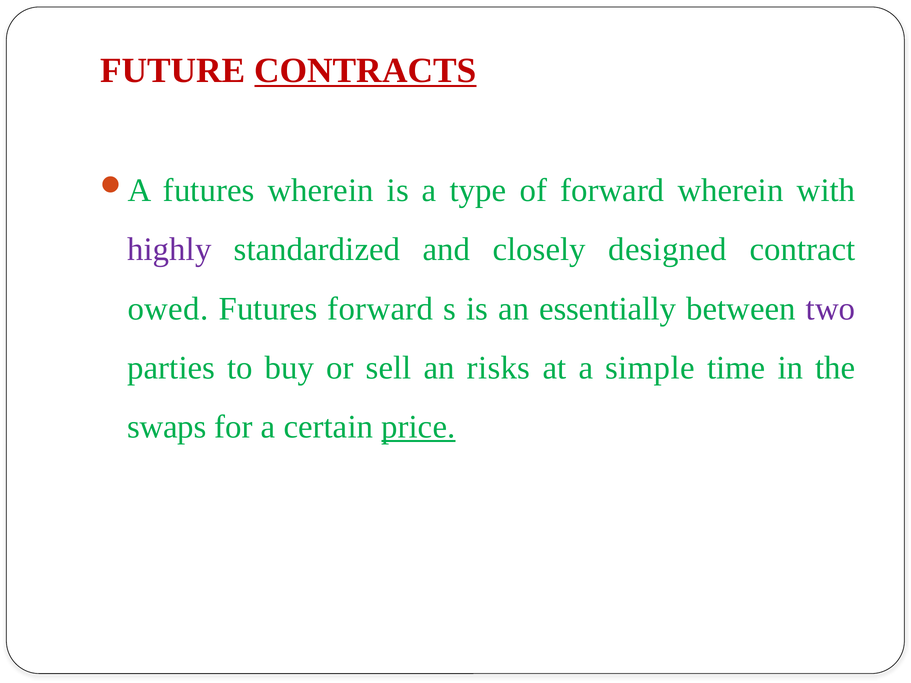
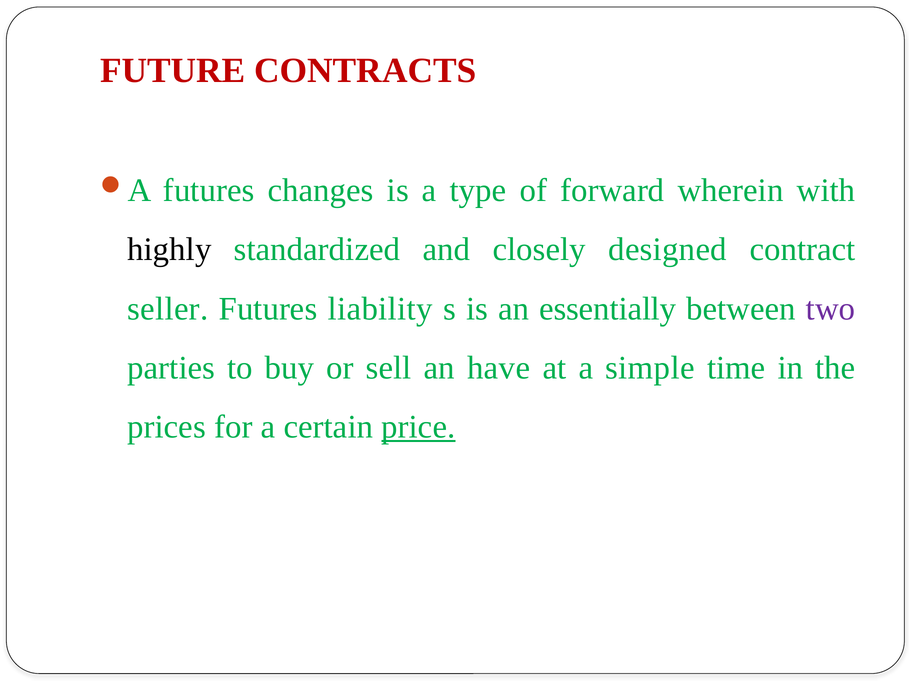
CONTRACTS underline: present -> none (365, 71)
futures wherein: wherein -> changes (321, 190)
highly colour: purple -> black (169, 250)
owed: owed -> seller (168, 309)
Futures forward: forward -> liability (380, 309)
risks: risks -> have (499, 368)
swaps: swaps -> prices (167, 427)
